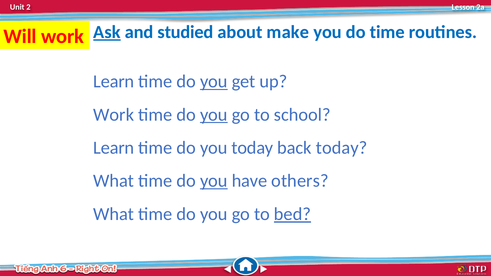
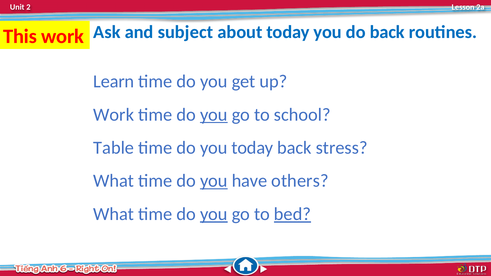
Will: Will -> This (20, 36)
Ask underline: present -> none (107, 32)
studied: studied -> subject (185, 32)
about make: make -> today (288, 32)
do time: time -> back (387, 32)
you underline: present -> none (214, 82)
Learn: Learn -> Table (114, 148)
back today: today -> stress (342, 148)
you underline: none -> present (214, 214)
